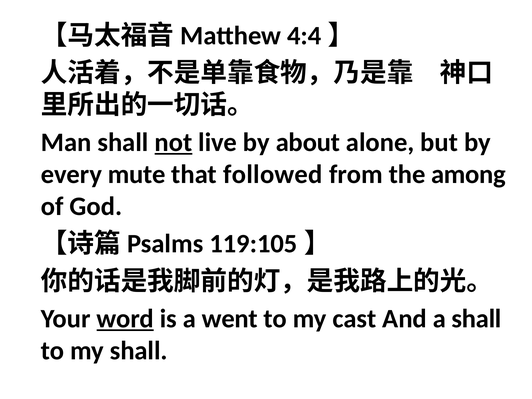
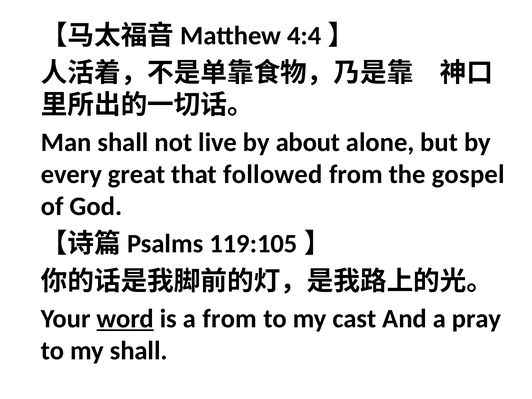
not underline: present -> none (173, 143)
mute: mute -> great (137, 174)
among: among -> gospel (468, 174)
a went: went -> from (230, 319)
a shall: shall -> pray (476, 319)
